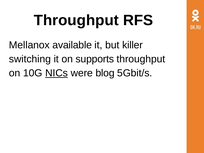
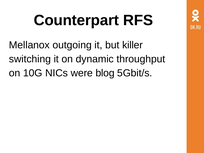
Throughput: Throughput -> Counterpart (76, 20)
available: available -> outgoing (72, 45)
supports: supports -> dynamic (95, 59)
NICs underline: present -> none (57, 73)
